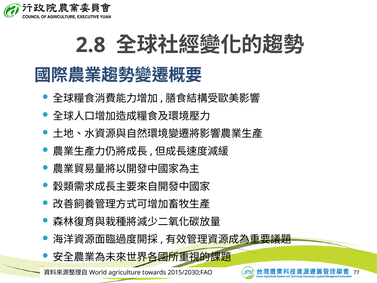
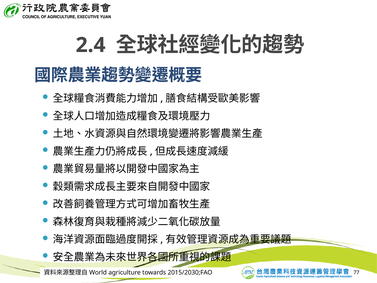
2.8: 2.8 -> 2.4 (91, 45)
